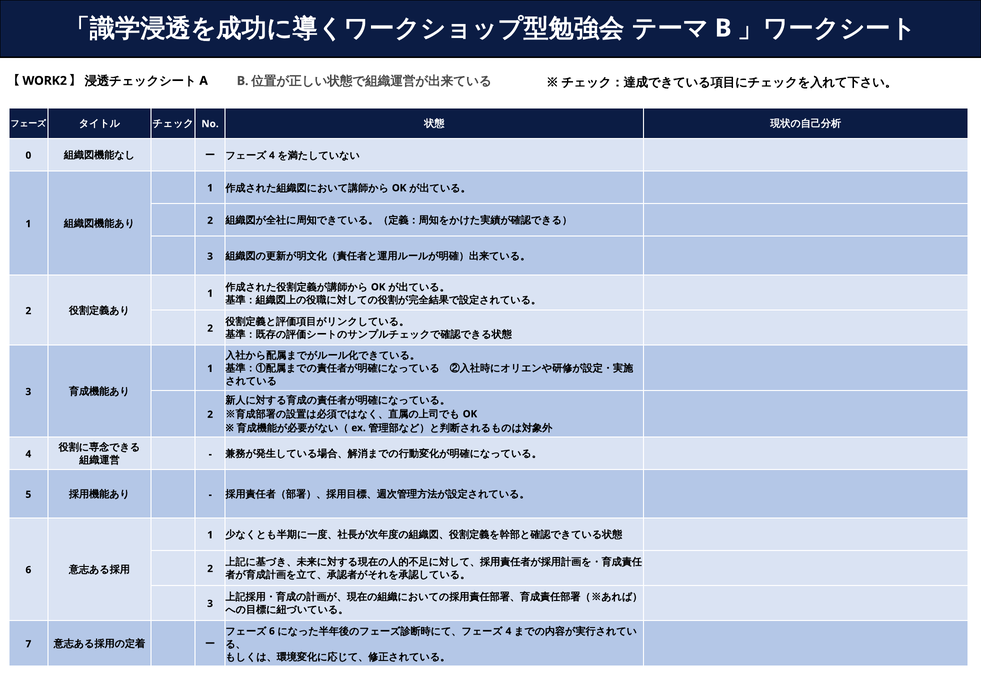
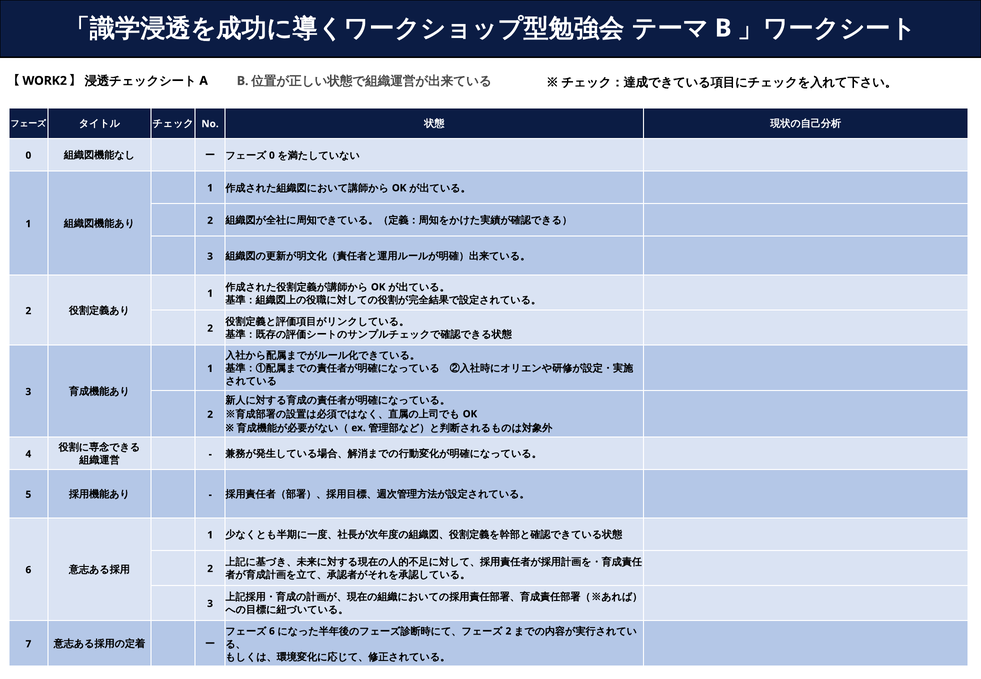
4: 4 -> 0 (272, 155)
4: 4 -> 2 (508, 631)
